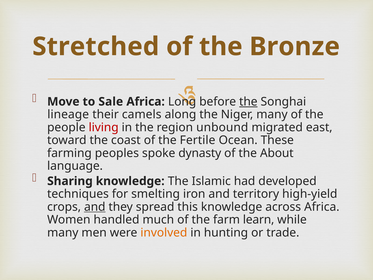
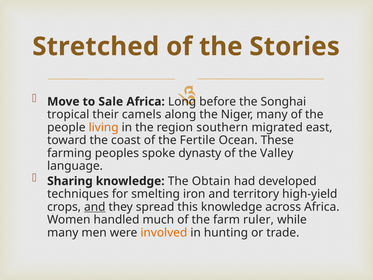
Bronze: Bronze -> Stories (295, 47)
the underline: present -> none (248, 102)
lineage: lineage -> tropical (68, 114)
living colour: red -> orange (104, 127)
unbound: unbound -> southern (222, 127)
About: About -> Valley (277, 153)
Islamic: Islamic -> Obtain (211, 181)
learn: learn -> ruler (258, 220)
